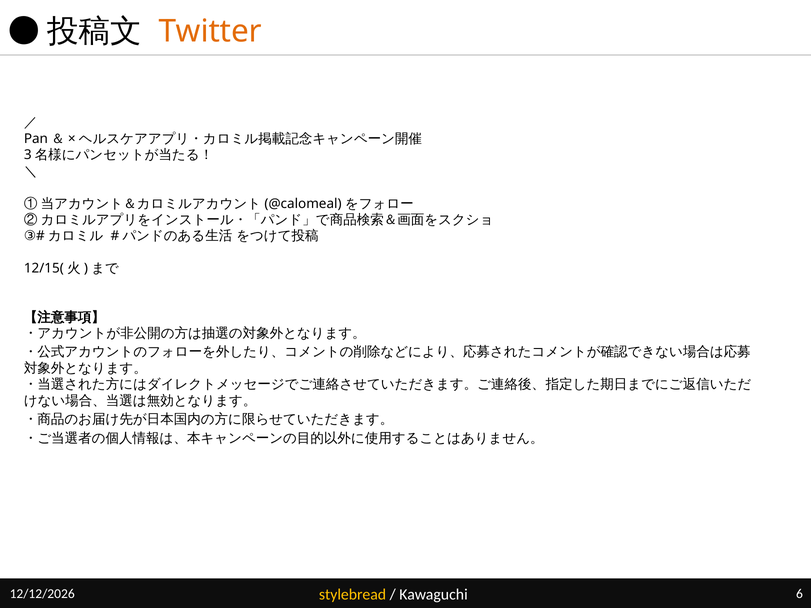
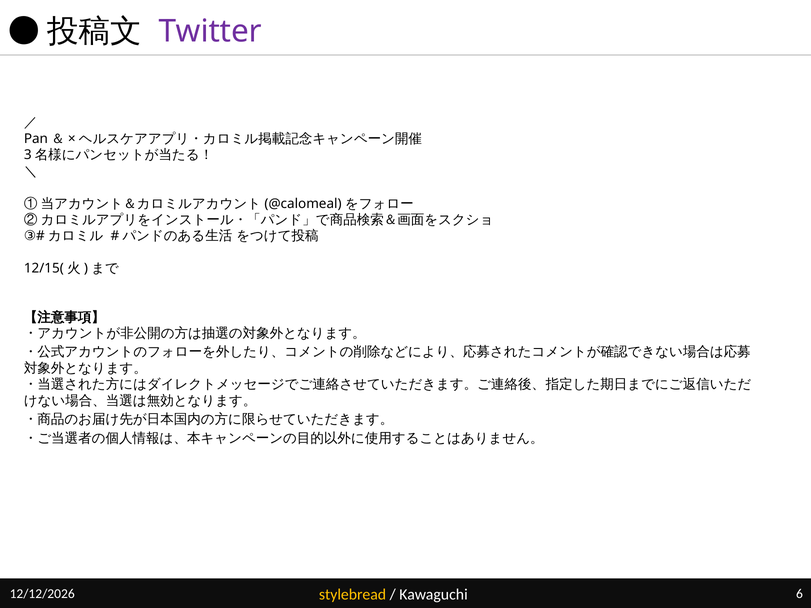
Twitter colour: orange -> purple (210, 32)
